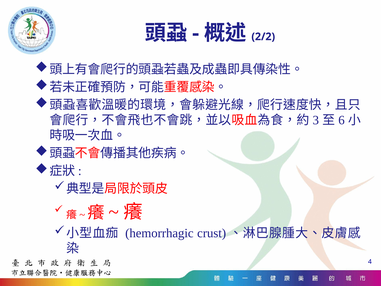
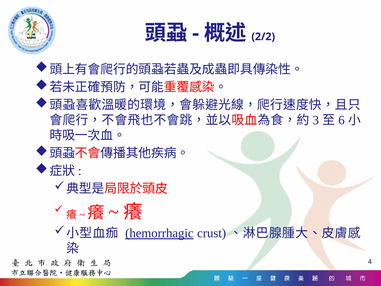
hemorrhagic underline: none -> present (159, 233)
